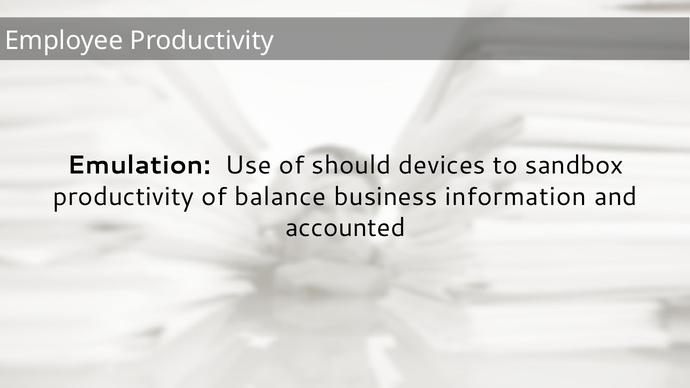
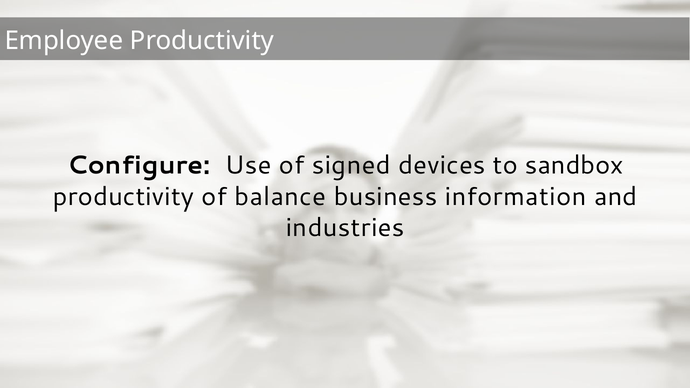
Emulation: Emulation -> Configure (139, 166)
should: should -> signed (351, 166)
accounted: accounted -> industries (345, 228)
